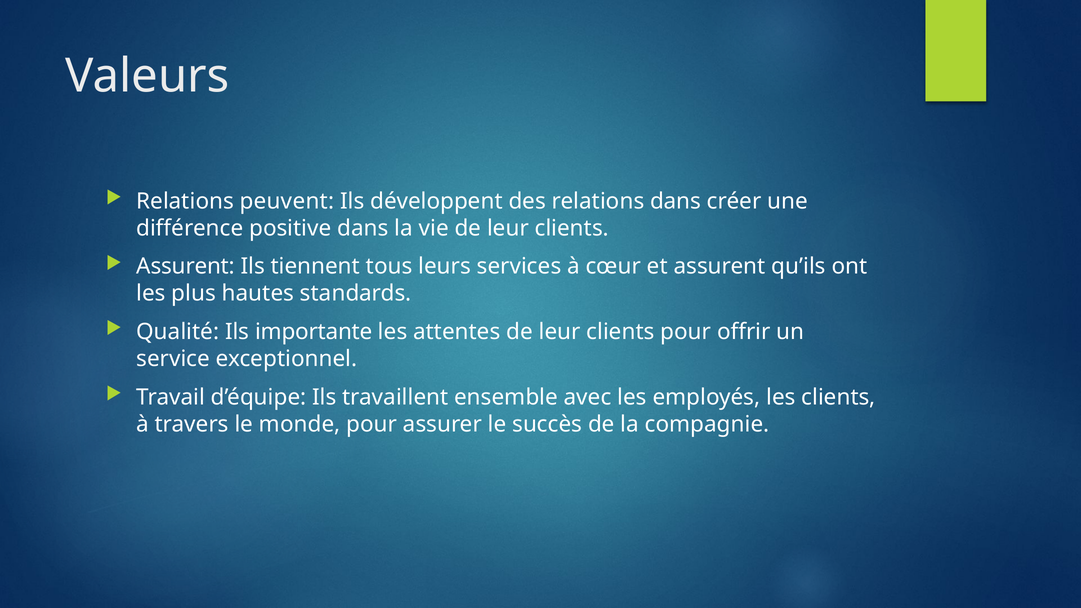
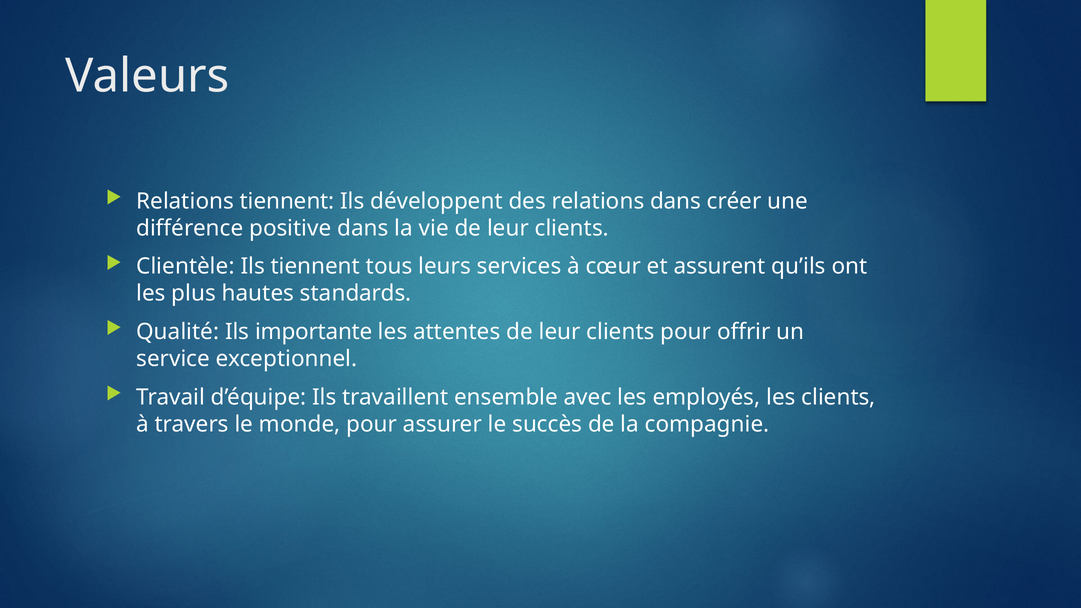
Relations peuvent: peuvent -> tiennent (287, 201)
Assurent: Assurent -> Clientèle (185, 267)
